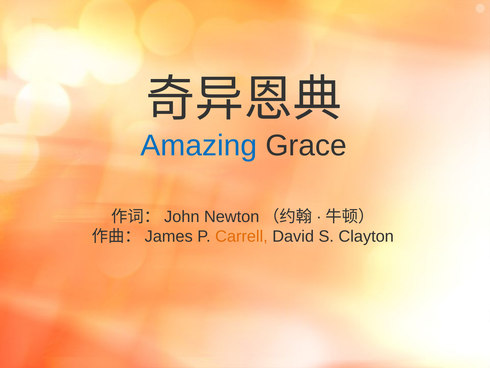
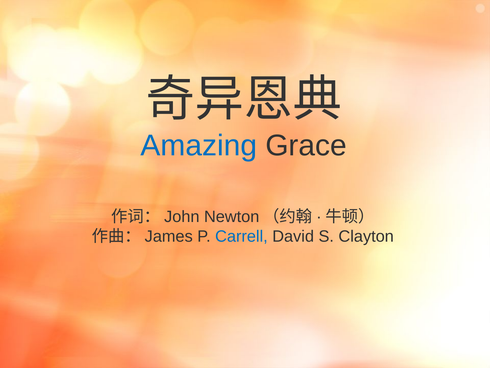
Carrell colour: orange -> blue (241, 236)
